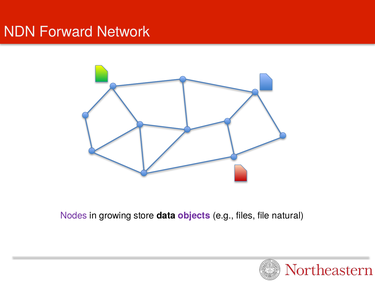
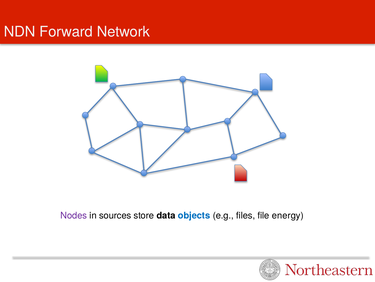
growing: growing -> sources (115, 215)
objects colour: purple -> blue (194, 215)
natural: natural -> energy (288, 215)
